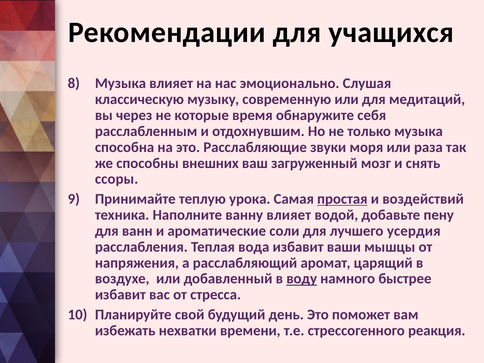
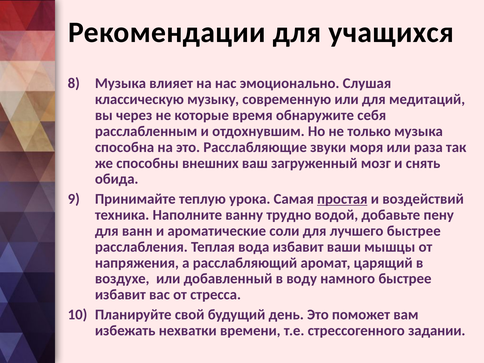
ссоры: ссоры -> обида (117, 179)
ванну влияет: влияет -> трудно (289, 215)
лучшего усердия: усердия -> быстрее (414, 231)
воду underline: present -> none (302, 279)
реакция: реакция -> задании (437, 331)
